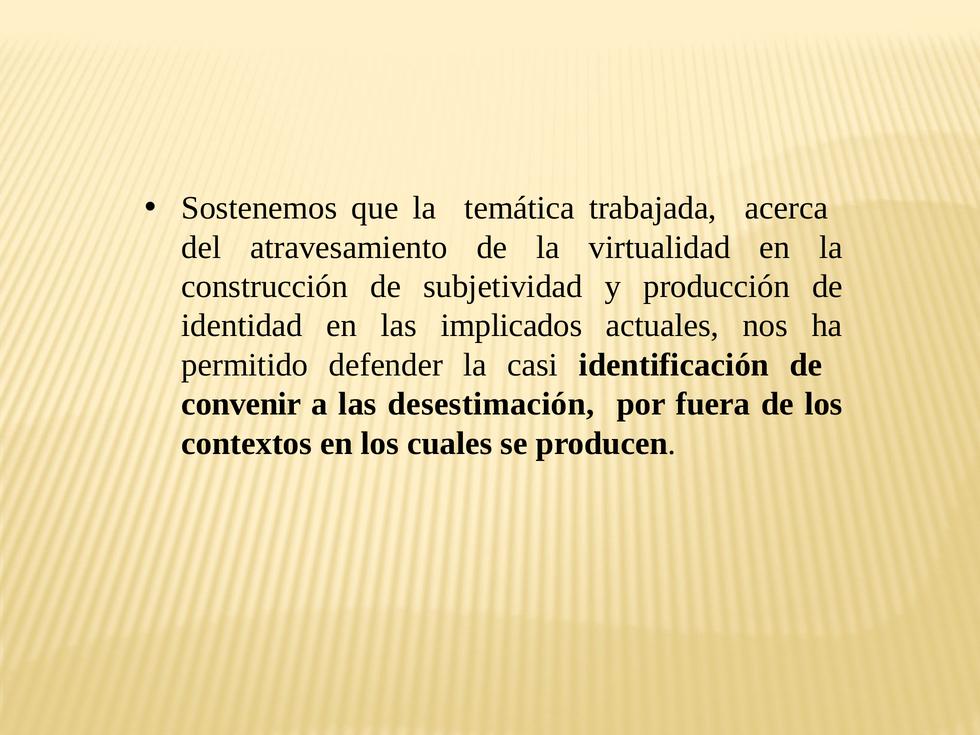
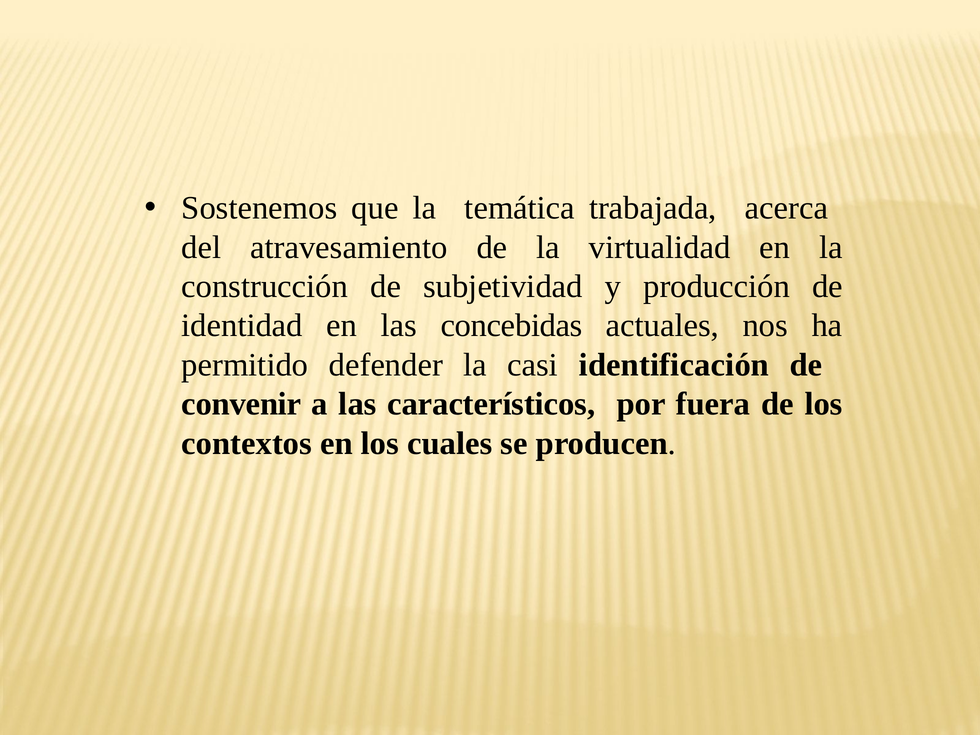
implicados: implicados -> concebidas (512, 326)
desestimación: desestimación -> característicos (491, 404)
